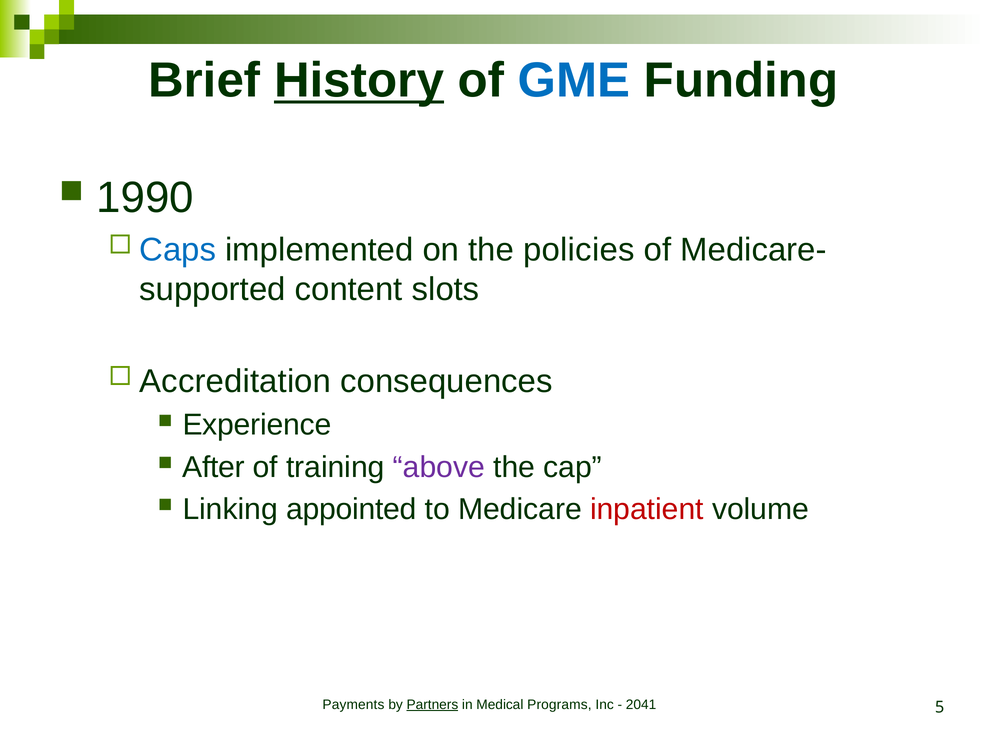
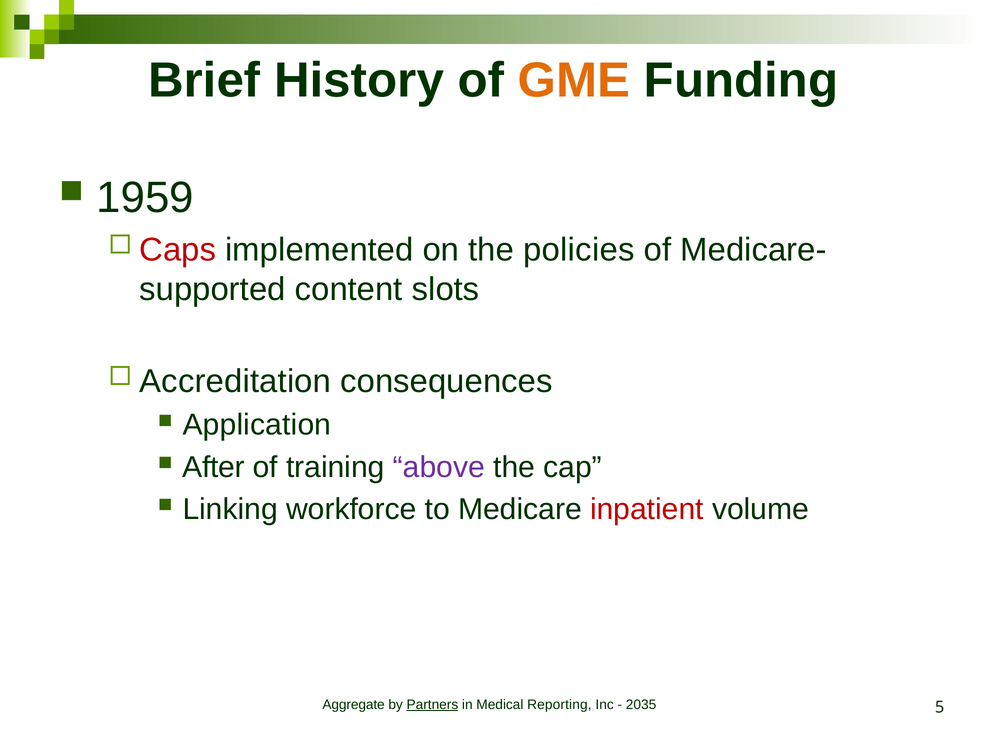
History underline: present -> none (359, 81)
GME colour: blue -> orange (574, 81)
1990: 1990 -> 1959 (145, 198)
Caps colour: blue -> red (178, 250)
Experience: Experience -> Application (257, 425)
appointed: appointed -> workforce (351, 510)
Payments: Payments -> Aggregate (354, 705)
Programs: Programs -> Reporting (559, 705)
2041: 2041 -> 2035 (641, 705)
